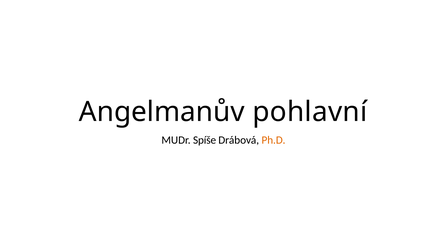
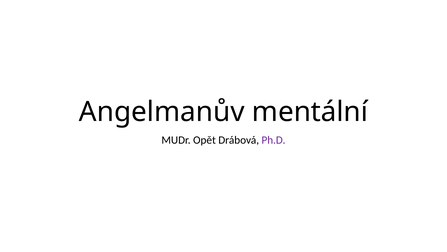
pohlavní: pohlavní -> mentální (310, 112)
Spíše: Spíše -> Opět (204, 140)
Ph.D colour: orange -> purple (274, 140)
